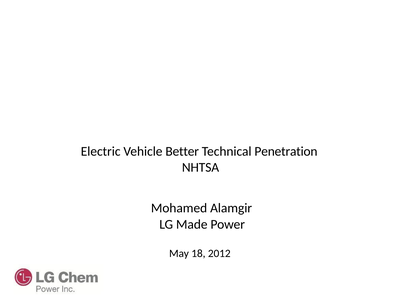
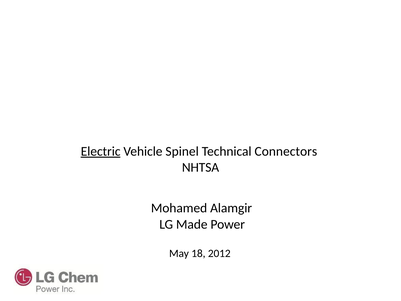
Electric underline: none -> present (101, 151)
Vehicle Better: Better -> Spinel (182, 151)
Penetration: Penetration -> Connectors (286, 151)
